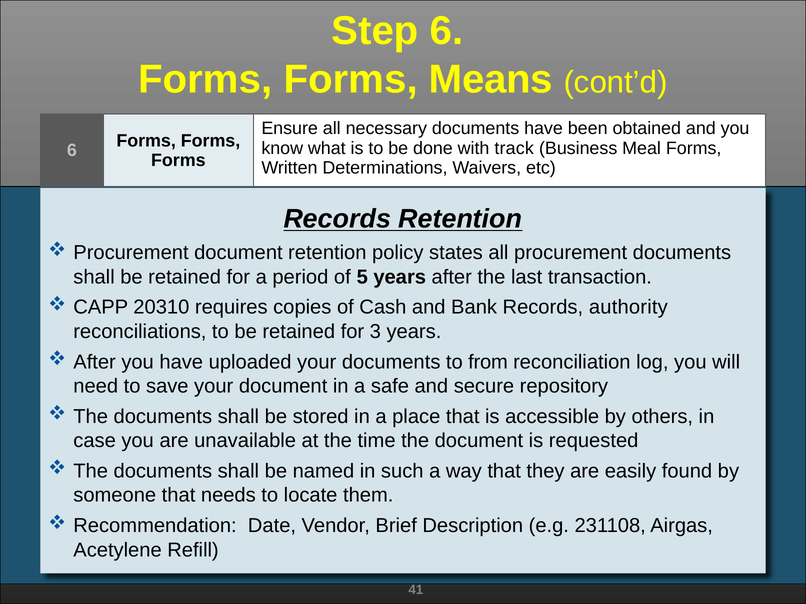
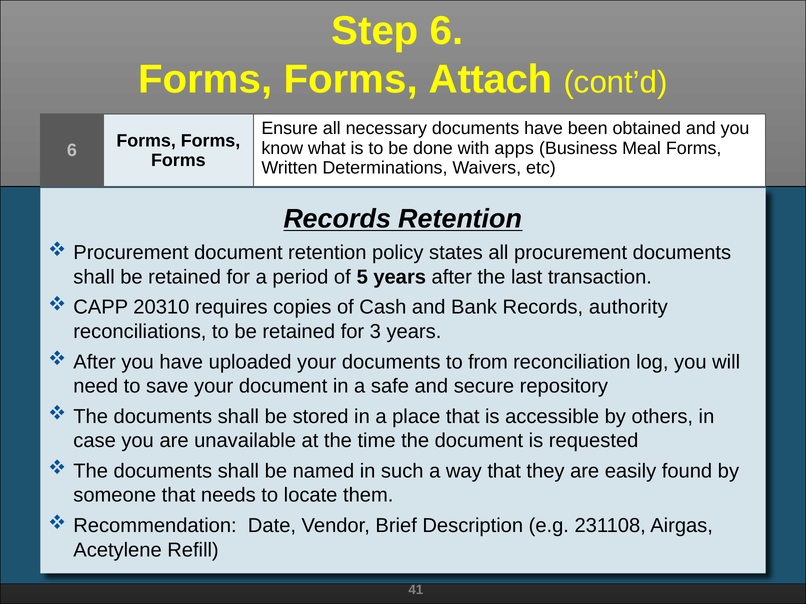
Means: Means -> Attach (491, 79)
track: track -> apps (514, 148)
